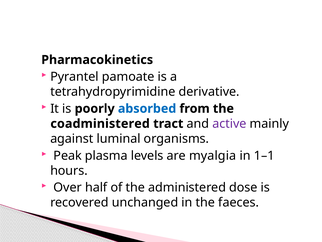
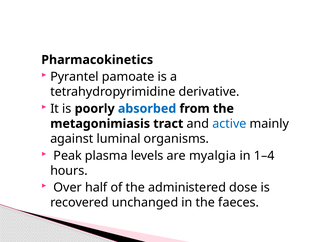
coadministered: coadministered -> metagonimiasis (100, 123)
active colour: purple -> blue (229, 123)
1–1: 1–1 -> 1–4 (264, 155)
